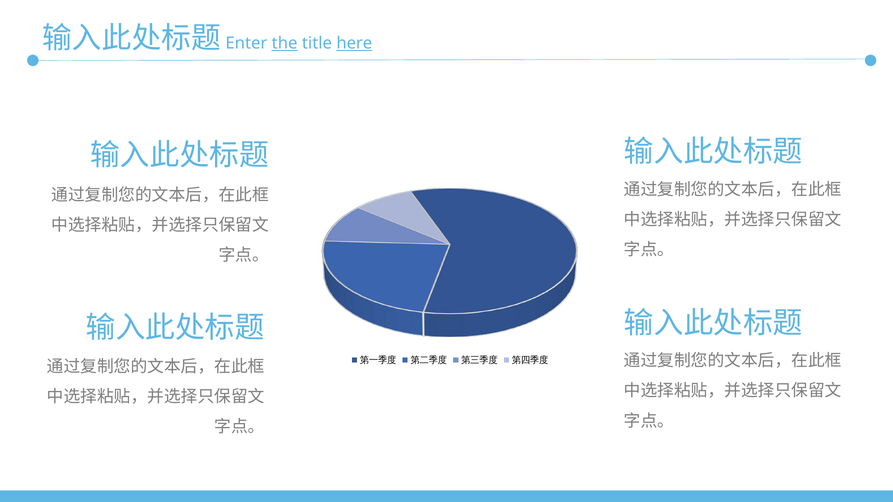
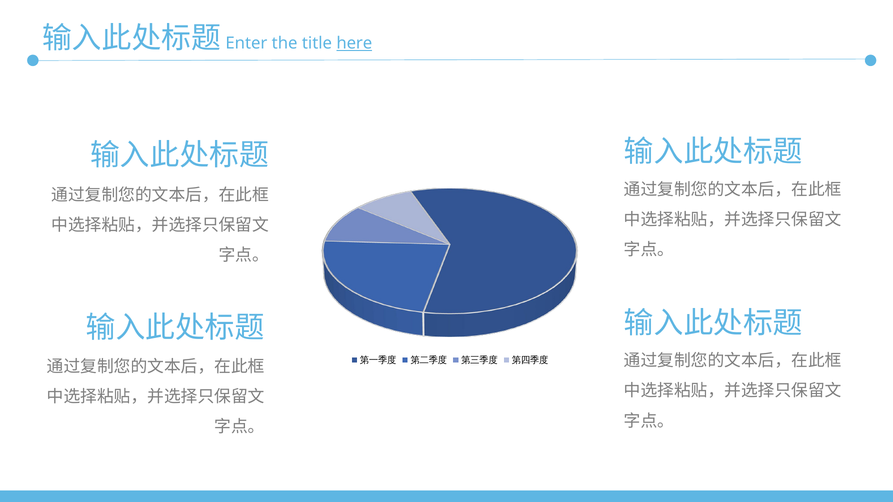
the underline: present -> none (285, 43)
